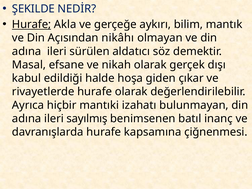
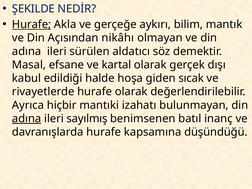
nikah: nikah -> kartal (116, 65)
çıkar: çıkar -> sıcak (191, 78)
adına underline: none -> present (27, 119)
çiğnenmesi: çiğnenmesi -> düşündüğü (216, 132)
